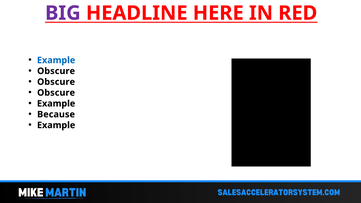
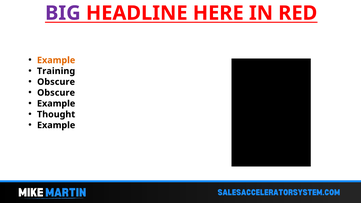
Example colour: blue -> orange (56, 60)
Obscure: Obscure -> Training (56, 71)
Because: Because -> Thought (56, 114)
